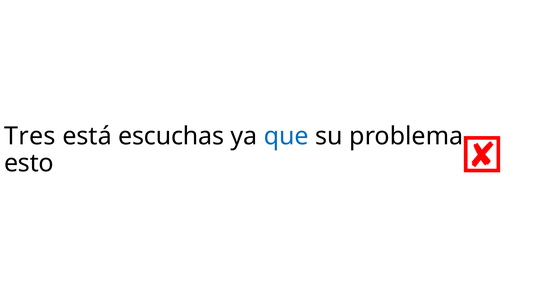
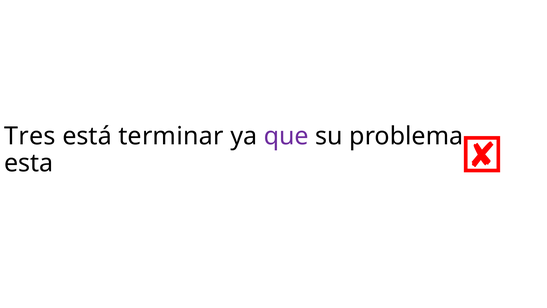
escuchas: escuchas -> terminar (171, 136)
que colour: blue -> purple (286, 136)
esto: esto -> esta (29, 163)
